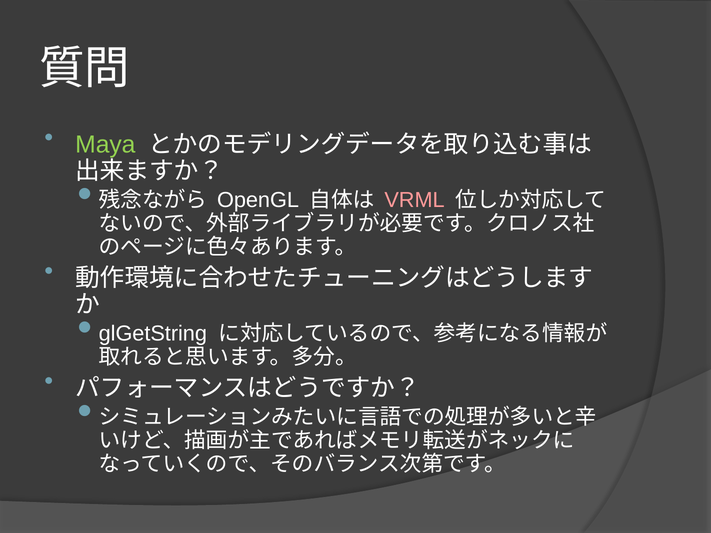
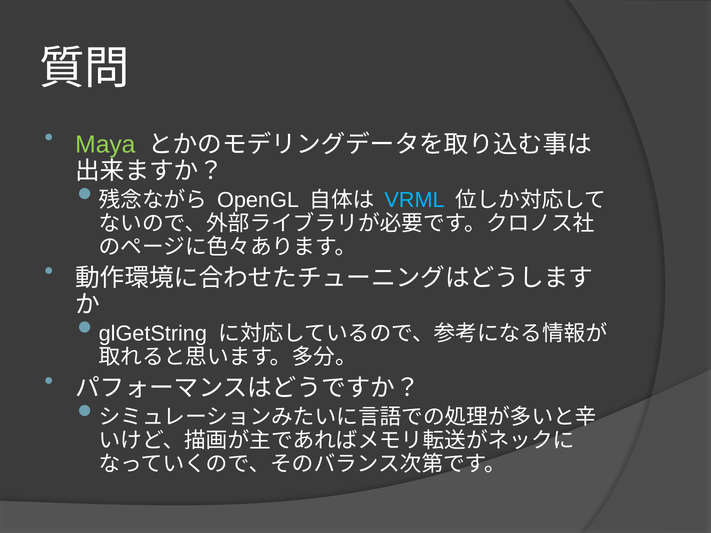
VRML colour: pink -> light blue (415, 200)
